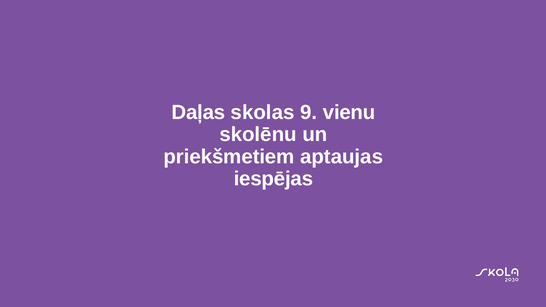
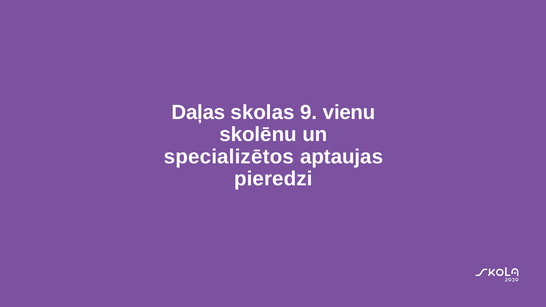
priekšmetiem: priekšmetiem -> specializētos (229, 157)
iespējas: iespējas -> pieredzi (273, 179)
